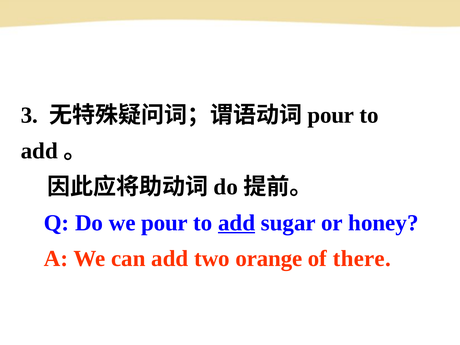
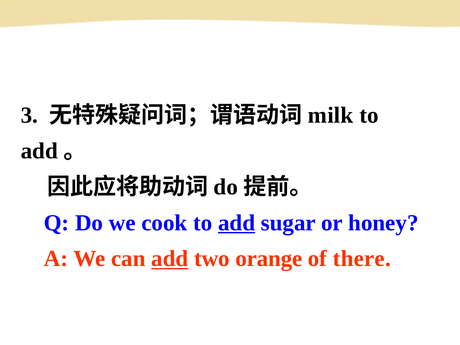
pour: pour -> milk (331, 115)
we pour: pour -> cook (164, 223)
add underline: none -> present (170, 259)
